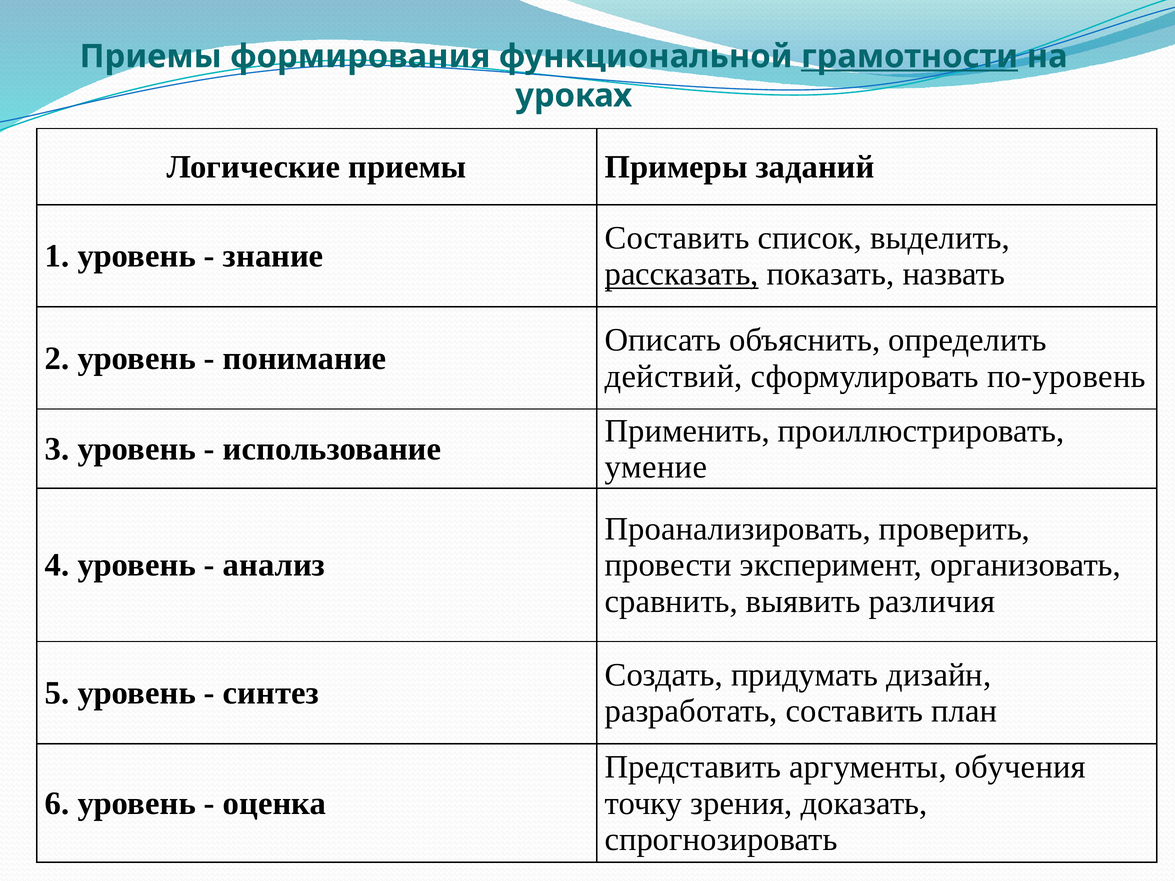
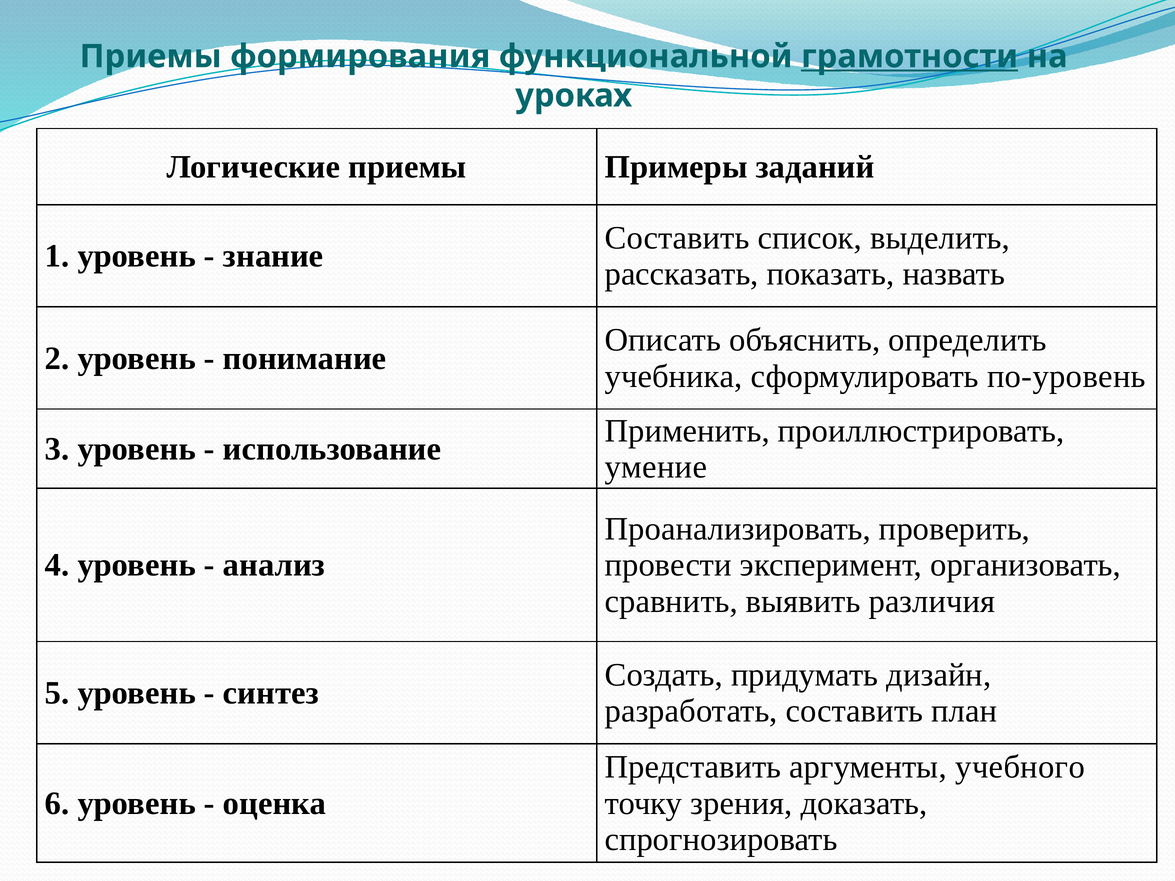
рассказать underline: present -> none (682, 274)
действий: действий -> учебника (674, 376)
обучения: обучения -> учебного (1020, 767)
